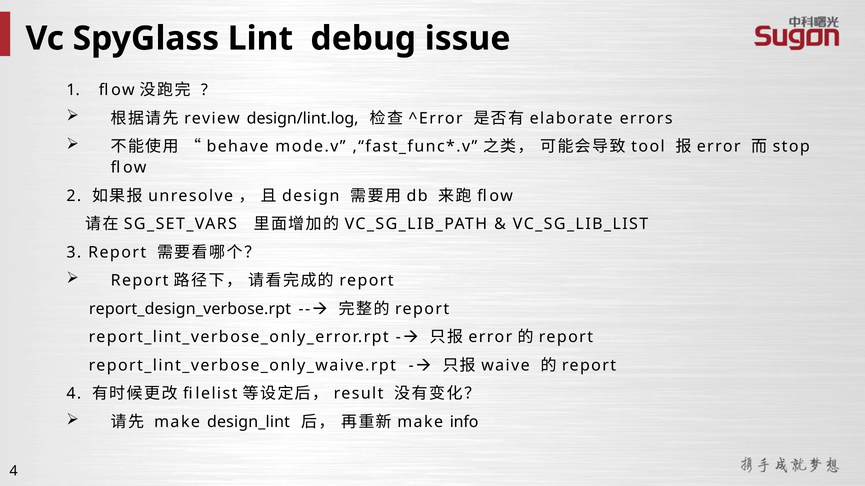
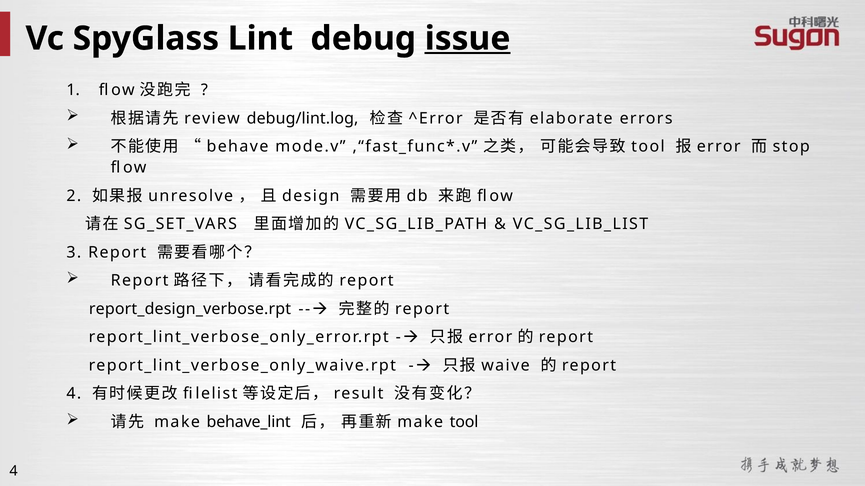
issue underline: none -> present (468, 39)
design/lint.log: design/lint.log -> debug/lint.log (303, 118)
design_lint: design_lint -> behave_lint (249, 422)
make info: info -> tool (464, 422)
